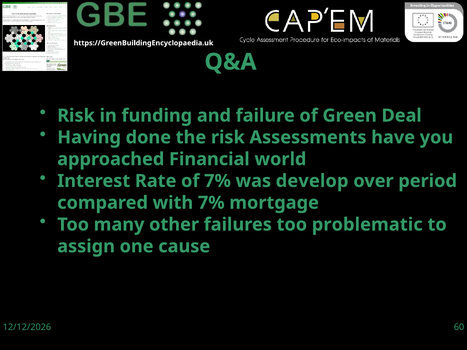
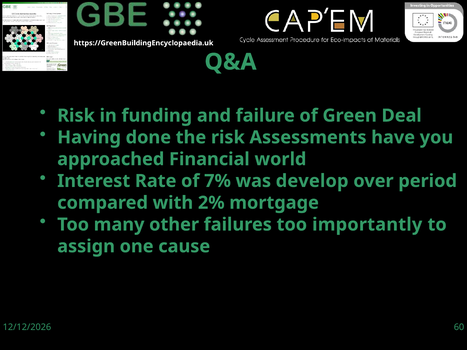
with 7%: 7% -> 2% (211, 203)
problematic: problematic -> importantly (367, 225)
